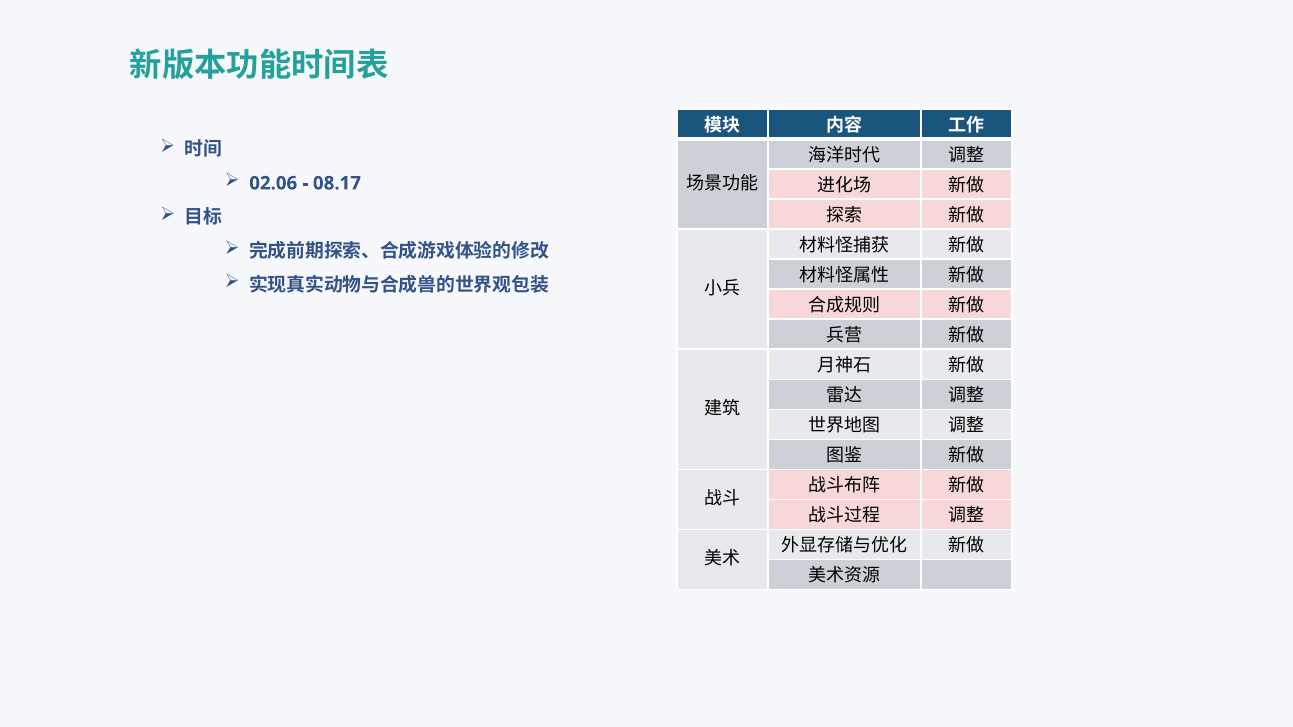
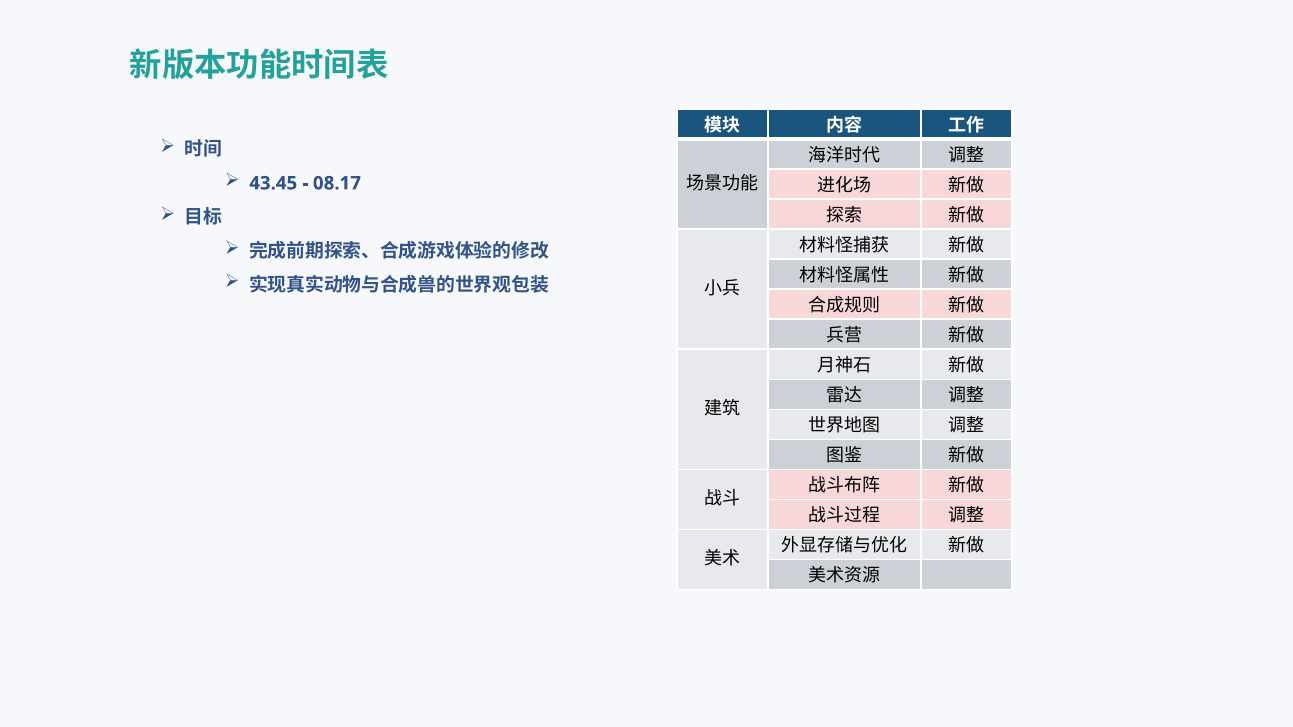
02.06: 02.06 -> 43.45 (273, 183)
